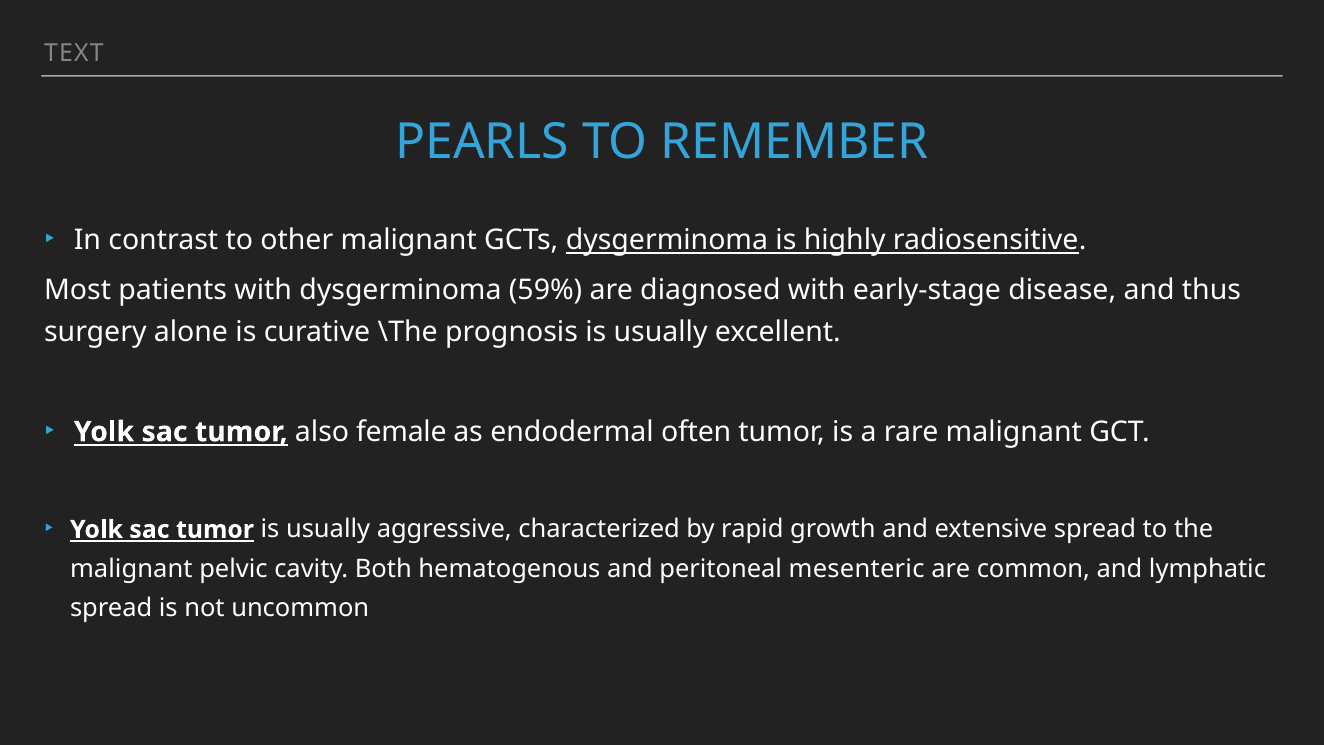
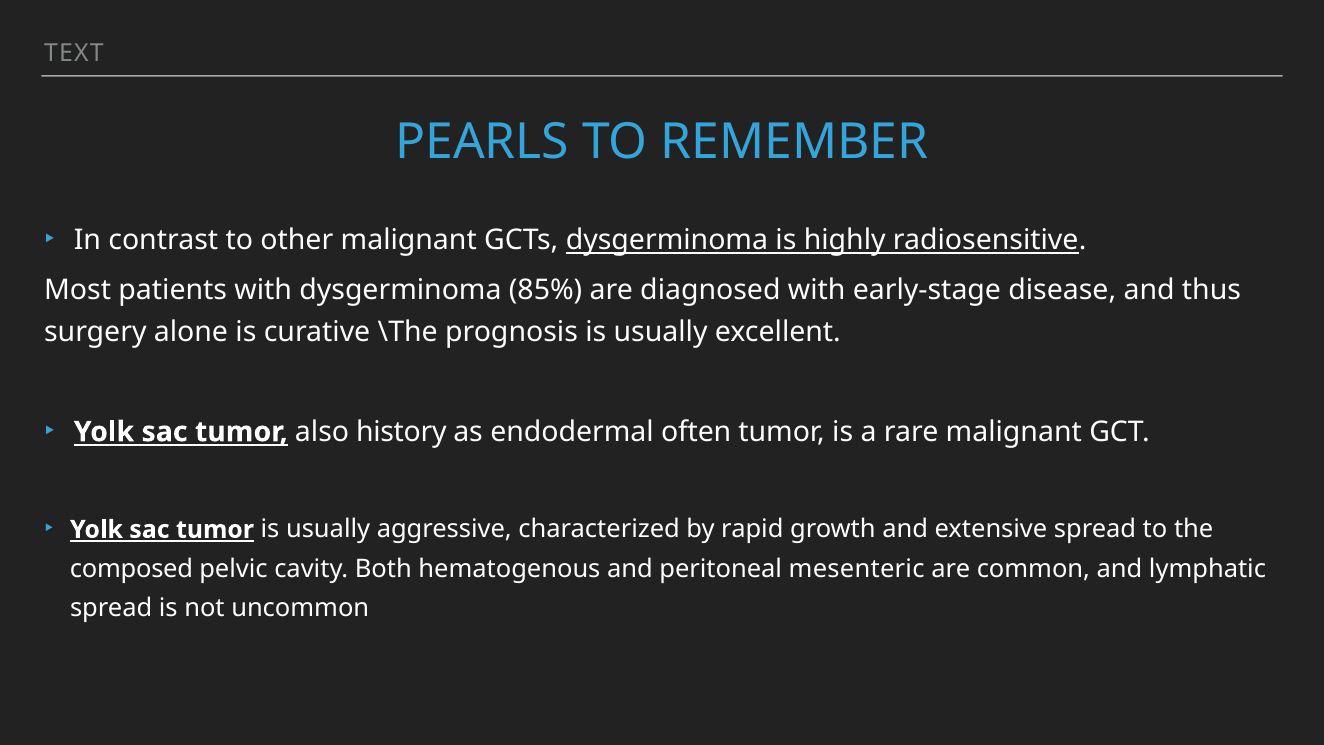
59%: 59% -> 85% (546, 290)
female: female -> history (401, 432)
malignant: malignant -> composed (131, 568)
